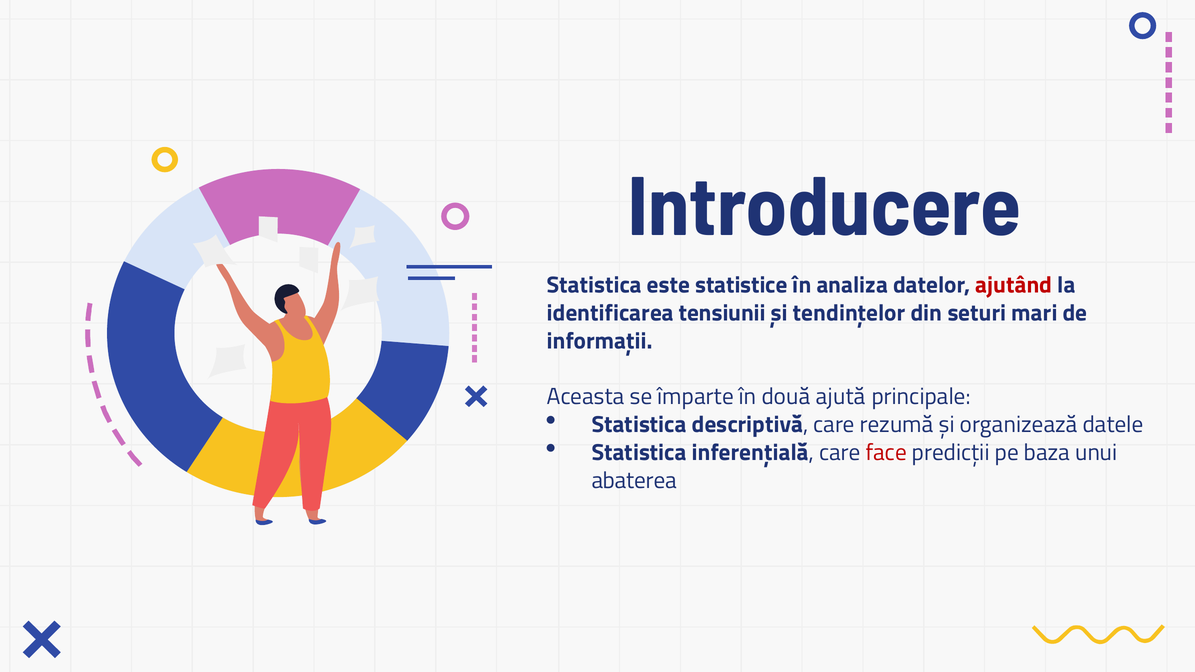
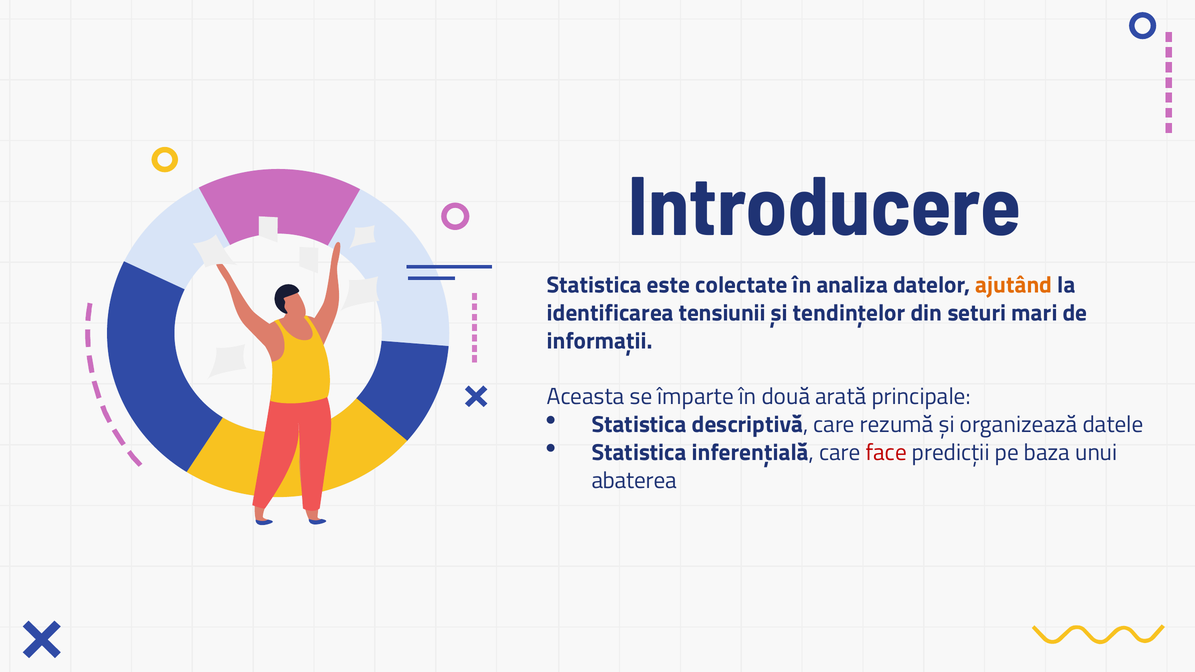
statistice: statistice -> colectate (741, 285)
ajutând colour: red -> orange (1014, 285)
ajută: ajută -> arată (841, 397)
